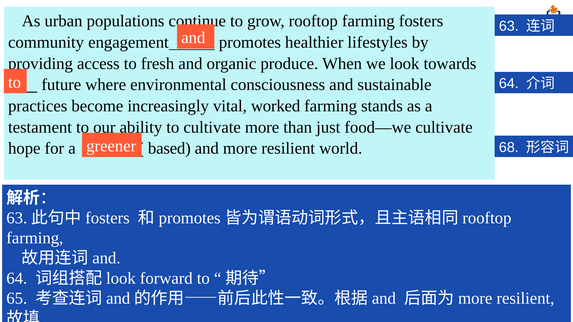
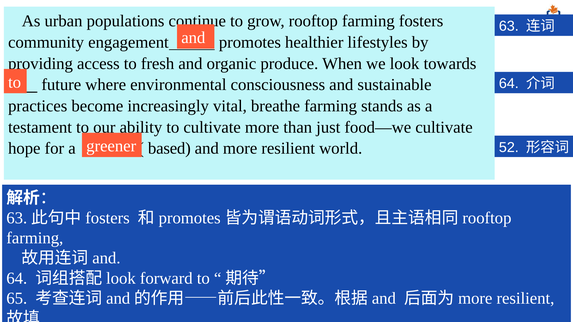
worked: worked -> breathe (275, 106)
68: 68 -> 52 (509, 147)
